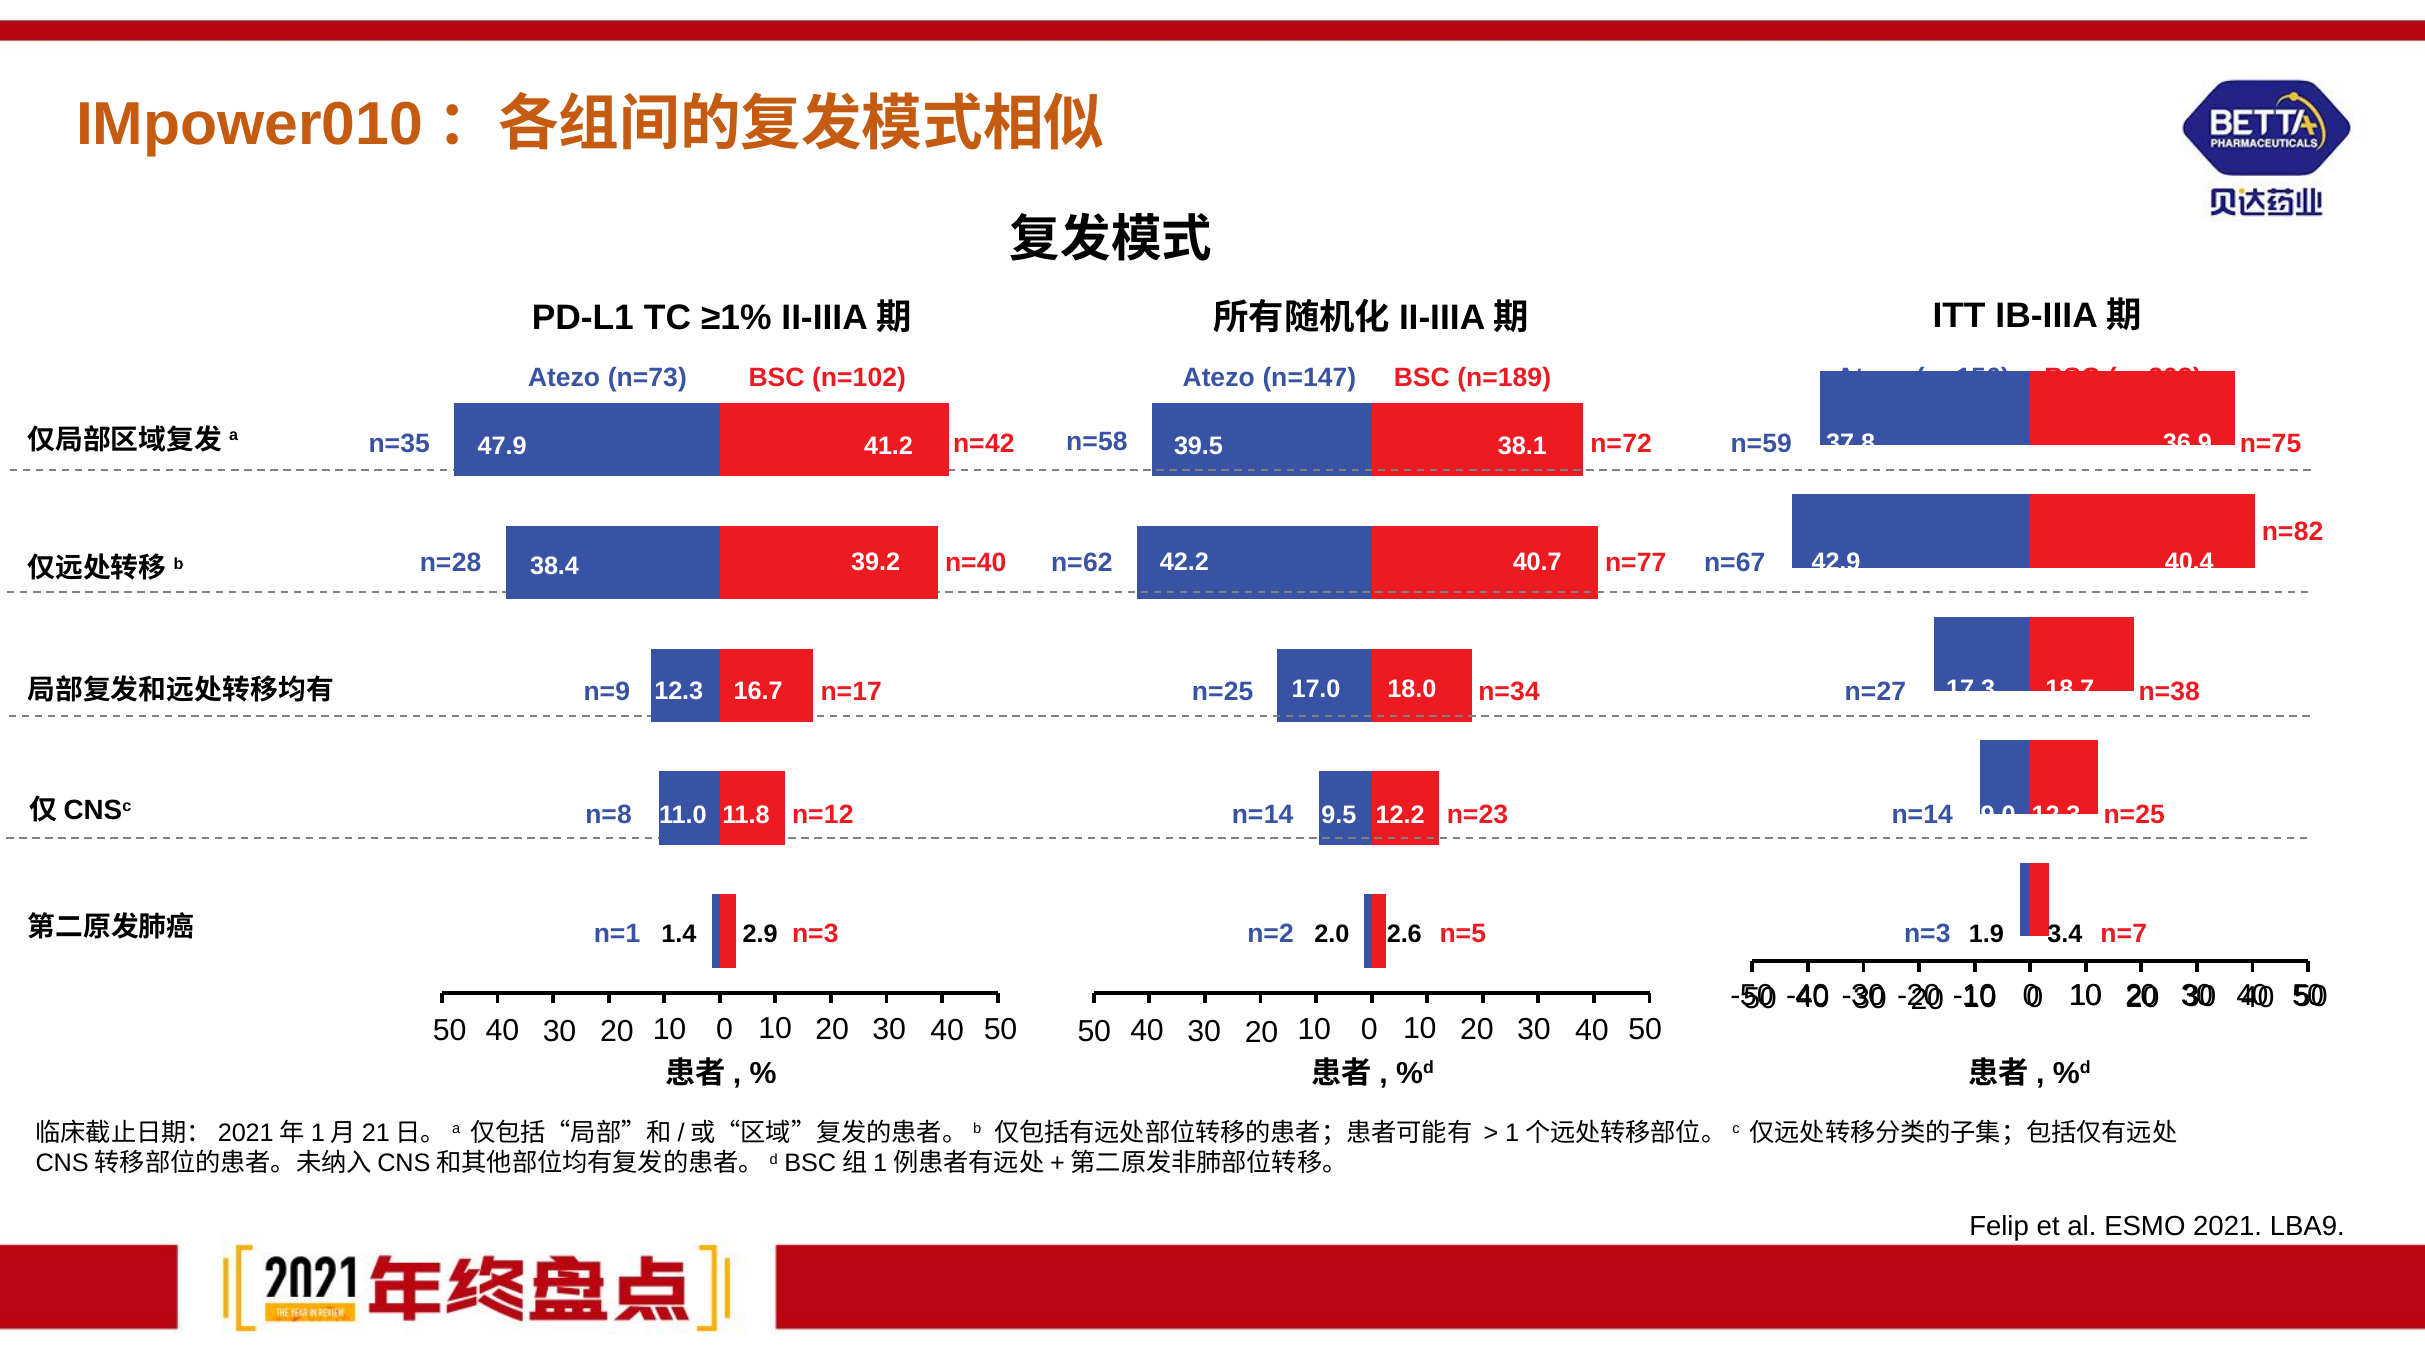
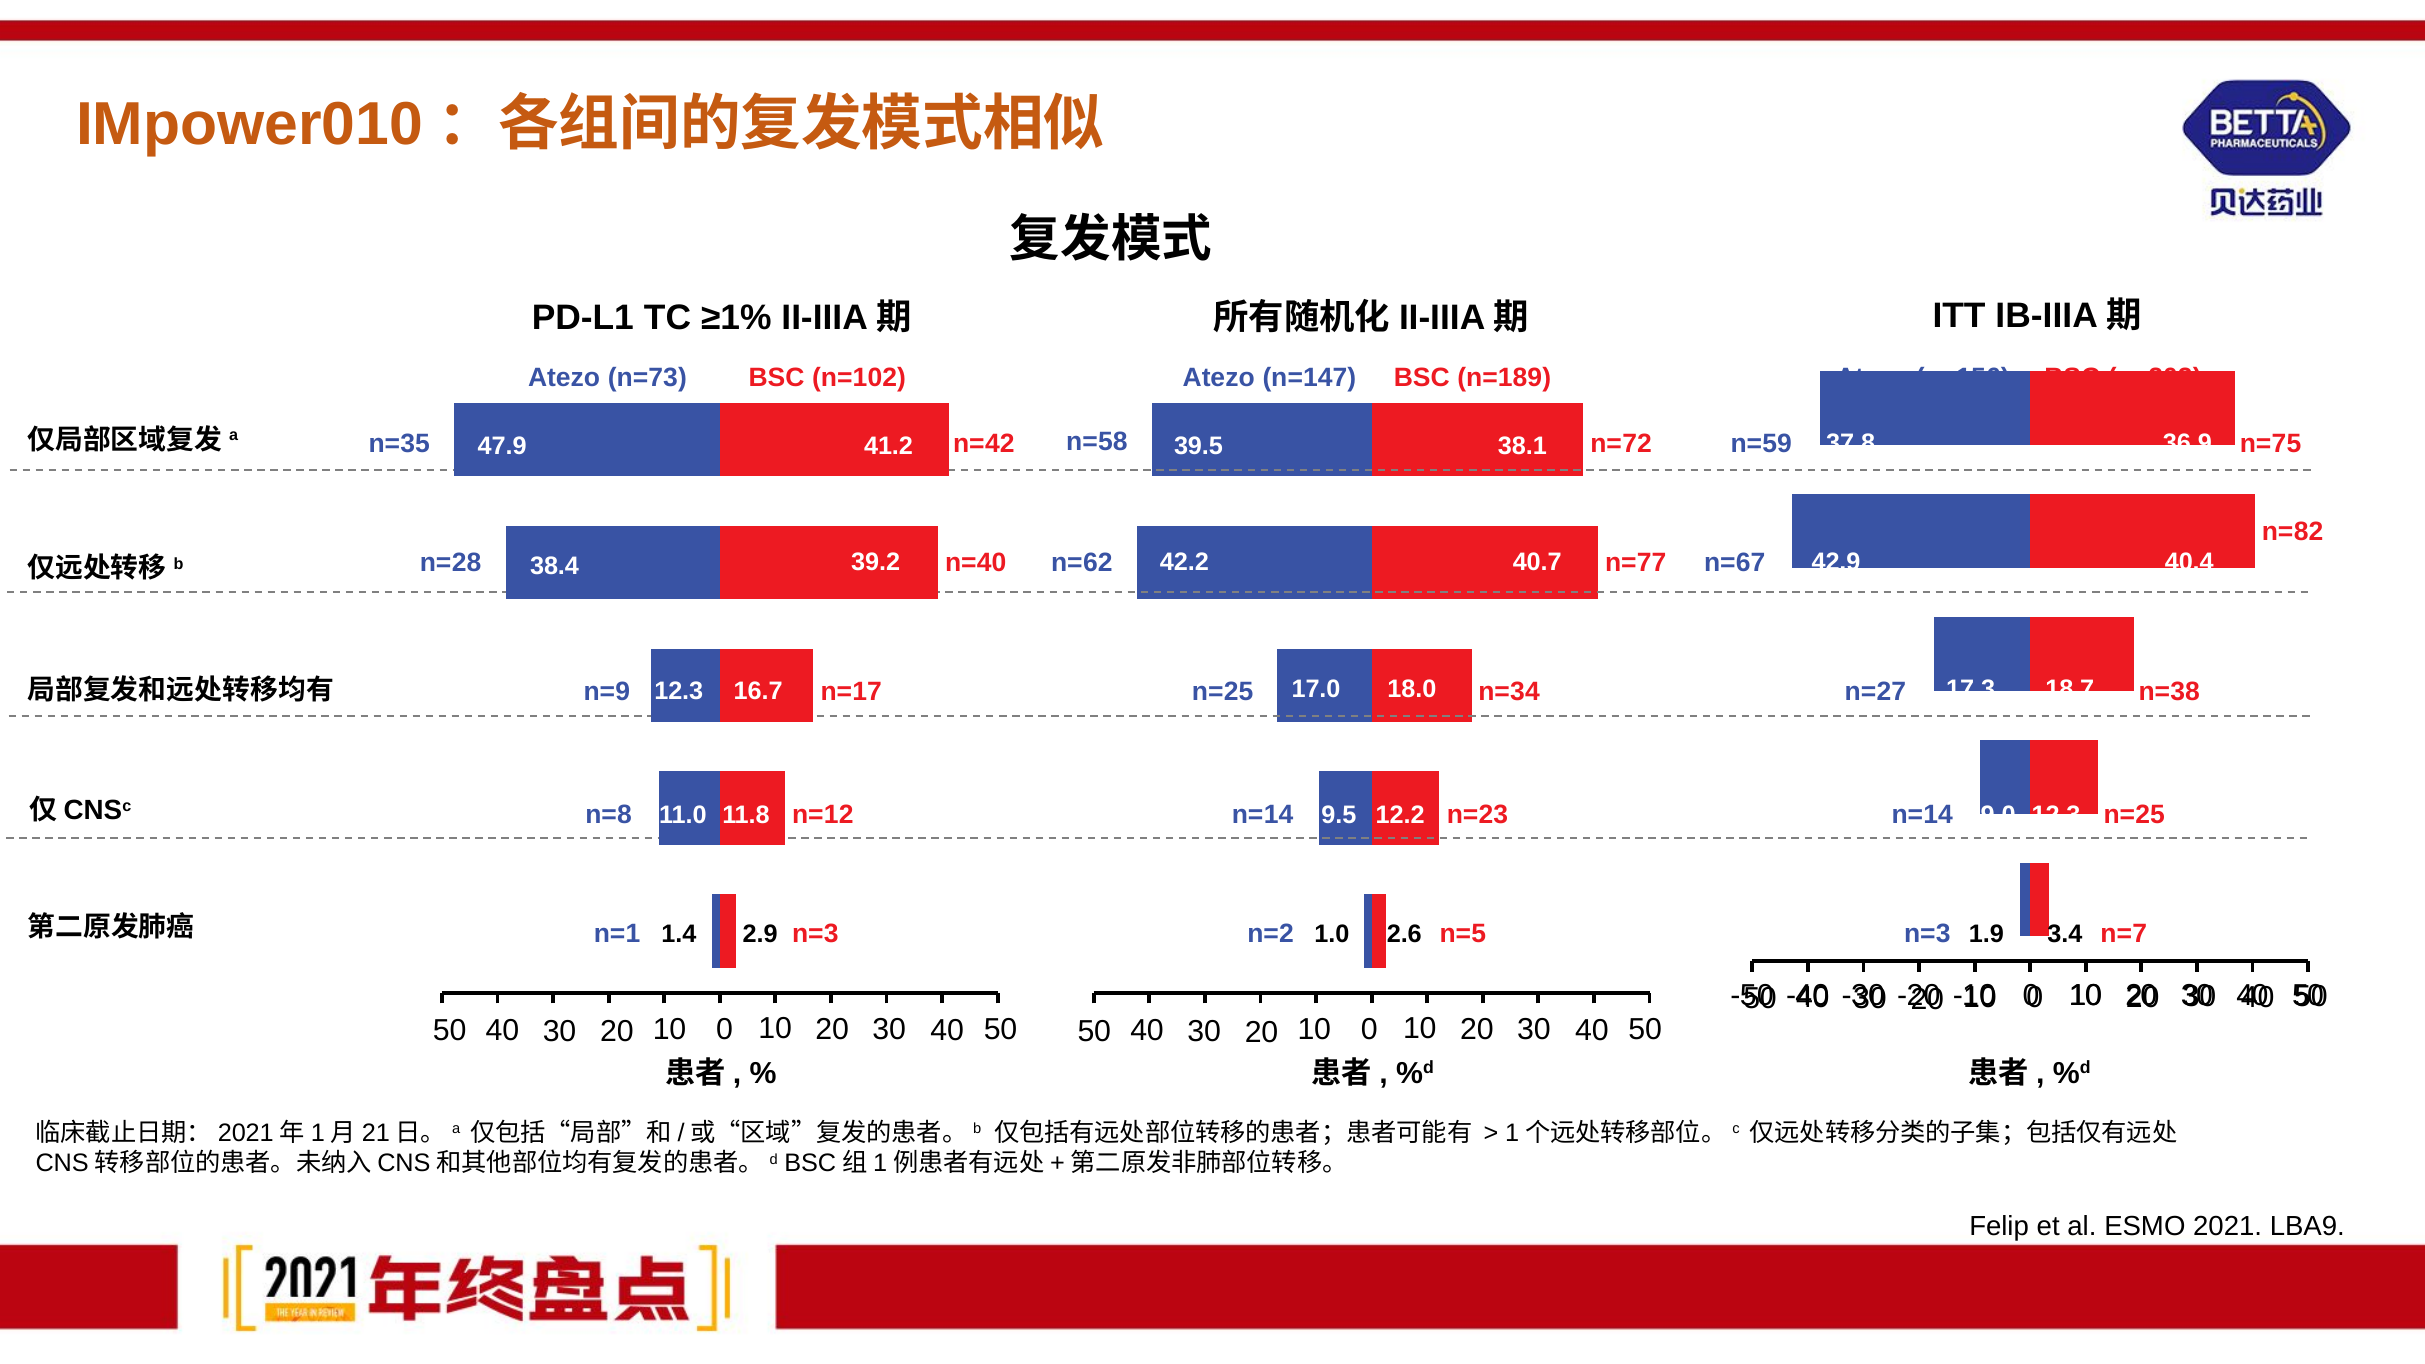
2.0: 2.0 -> 1.0 (1332, 934)
